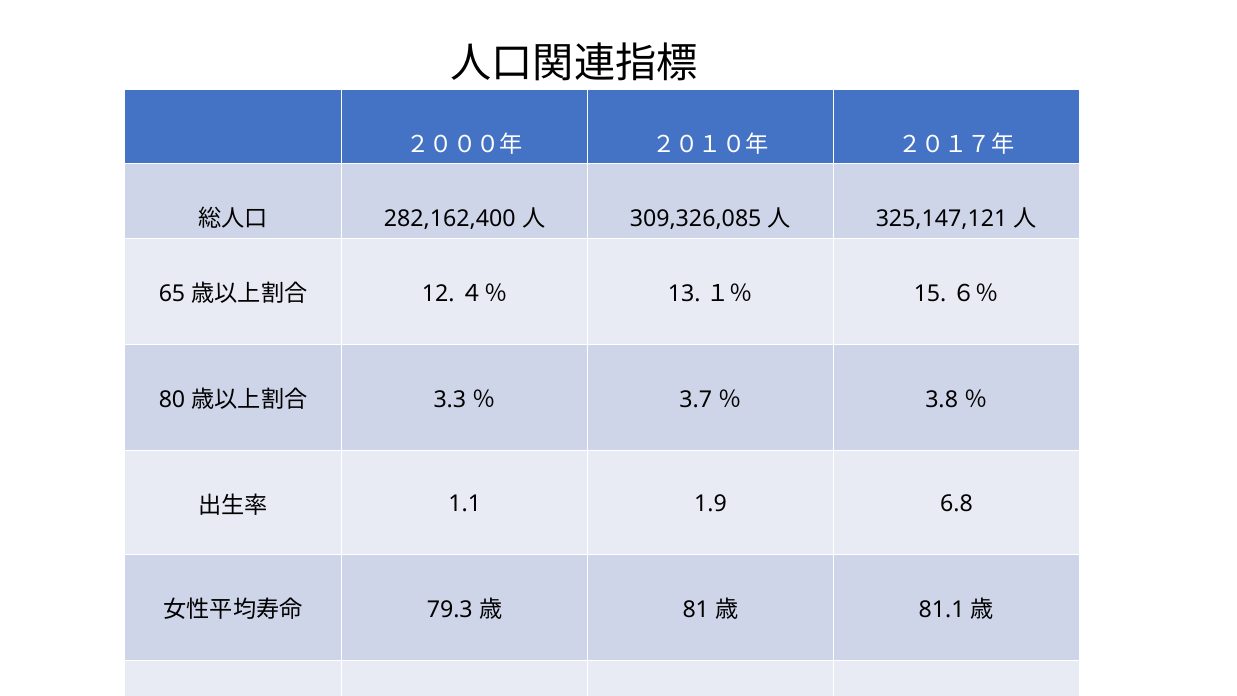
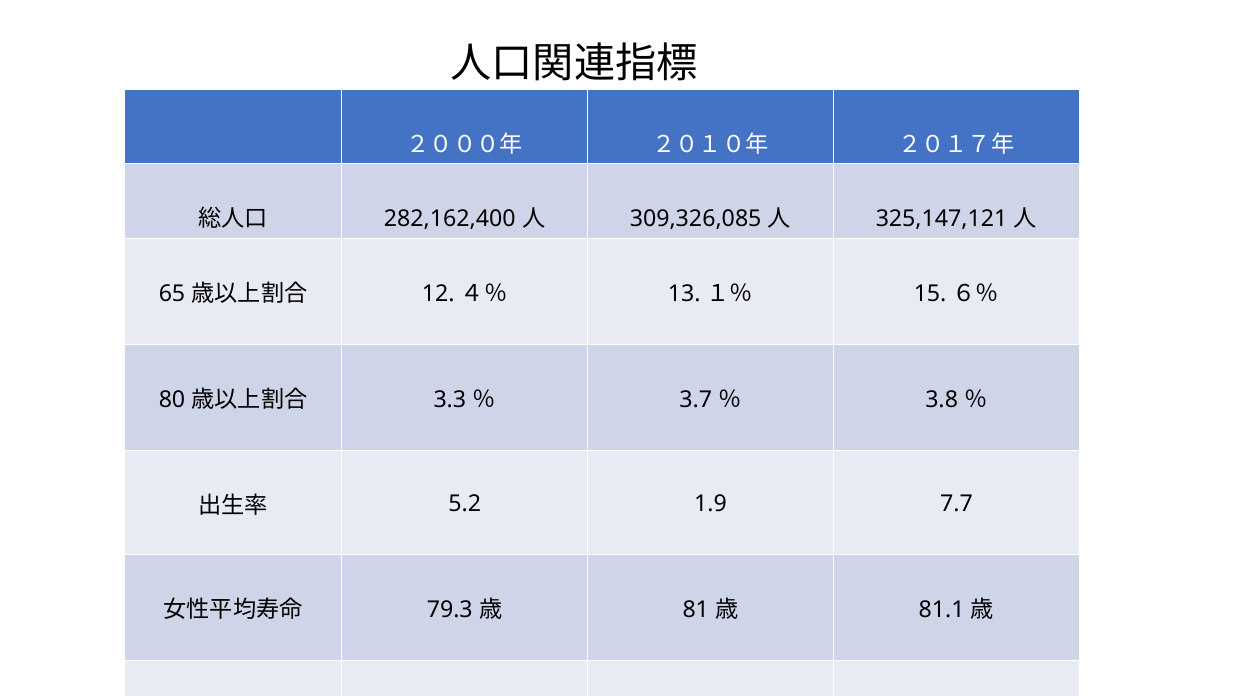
1.1: 1.1 -> 5.2 (465, 504)
6.8: 6.8 -> 7.7 (956, 504)
